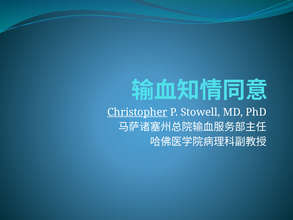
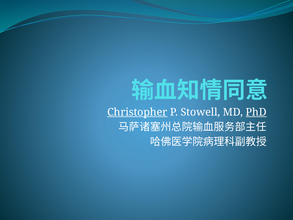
PhD underline: none -> present (256, 112)
